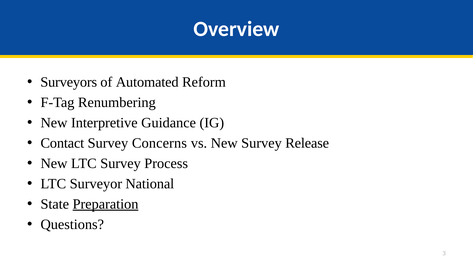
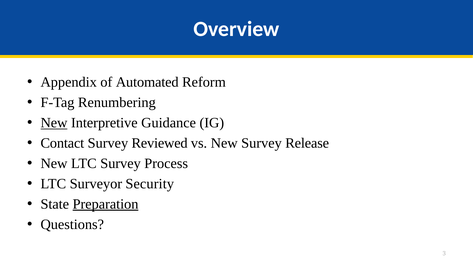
Surveyors: Surveyors -> Appendix (69, 82)
New underline: none -> present (54, 123)
Concerns: Concerns -> Reviewed (160, 143)
National: National -> Security (150, 184)
